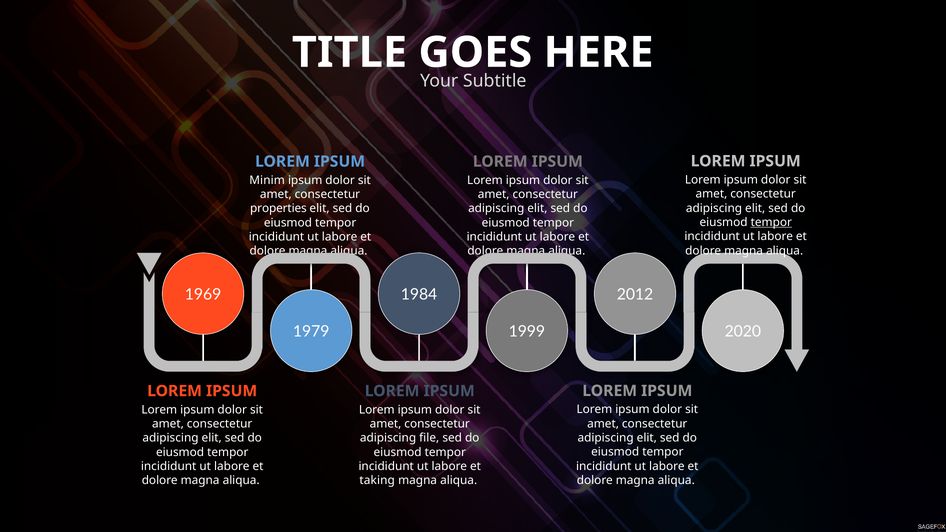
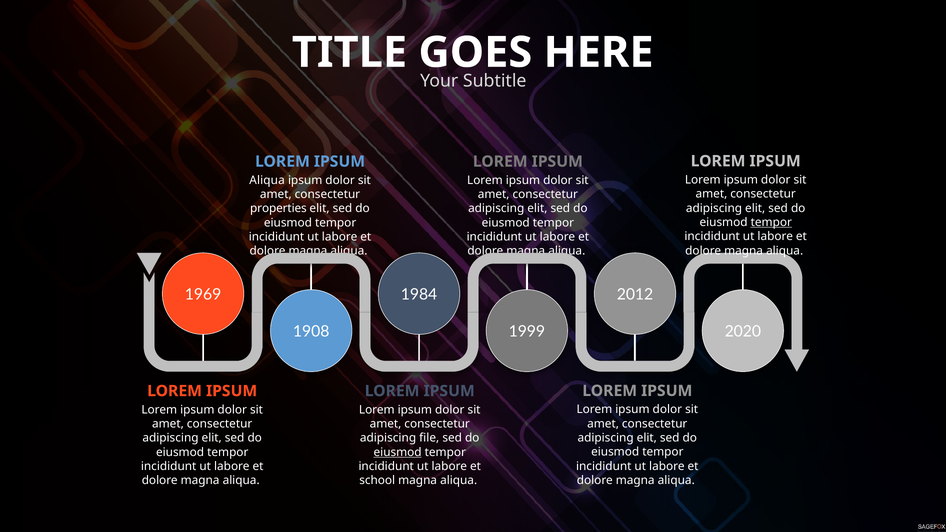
Minim: Minim -> Aliqua (267, 180)
1979: 1979 -> 1908 (311, 332)
eiusmod underline: none -> present (398, 452)
taking: taking -> school (377, 481)
